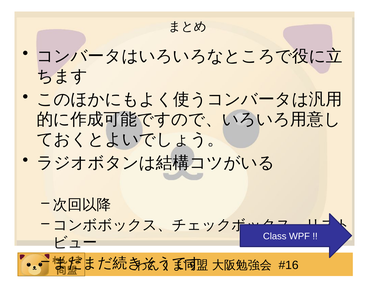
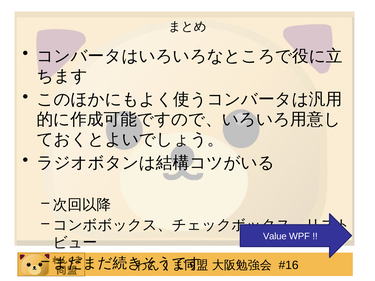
Class: Class -> Value (275, 236)
